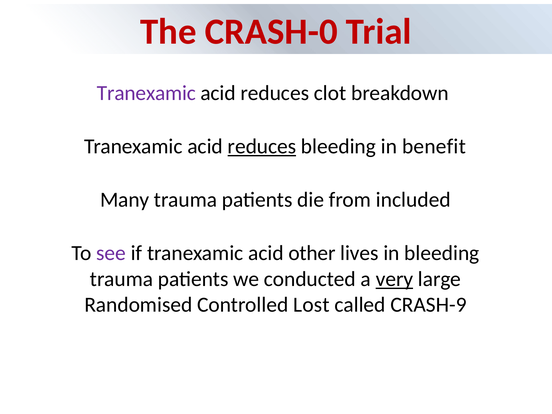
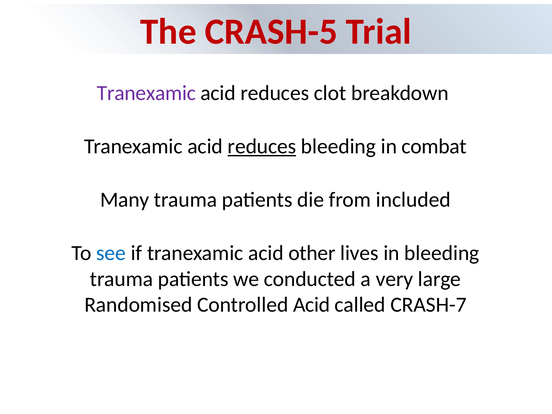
CRASH-0: CRASH-0 -> CRASH-5 (271, 32)
benefit: benefit -> combat (434, 146)
see colour: purple -> blue (111, 253)
very underline: present -> none (394, 279)
Controlled Lost: Lost -> Acid (312, 305)
CRASH-9: CRASH-9 -> CRASH-7 (429, 305)
